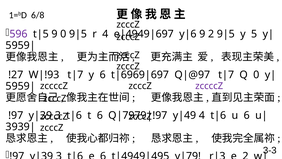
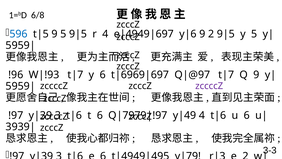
596 colour: purple -> blue (18, 34)
9 0: 0 -> 5 (63, 34)
!27: !27 -> !96 (16, 75)
Q 0: 0 -> 9 (256, 75)
